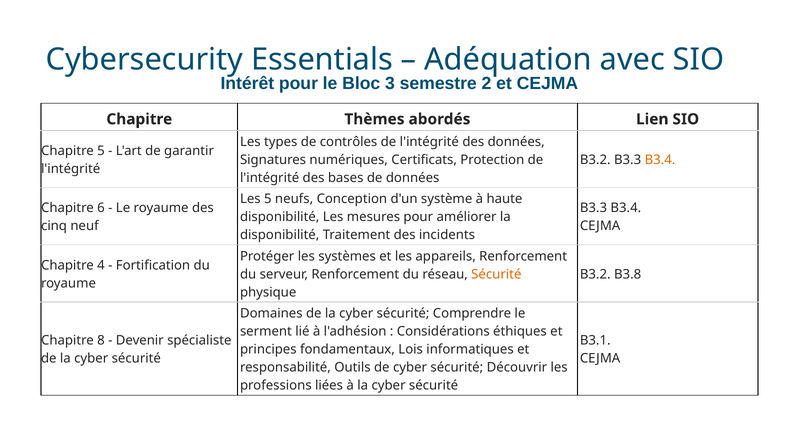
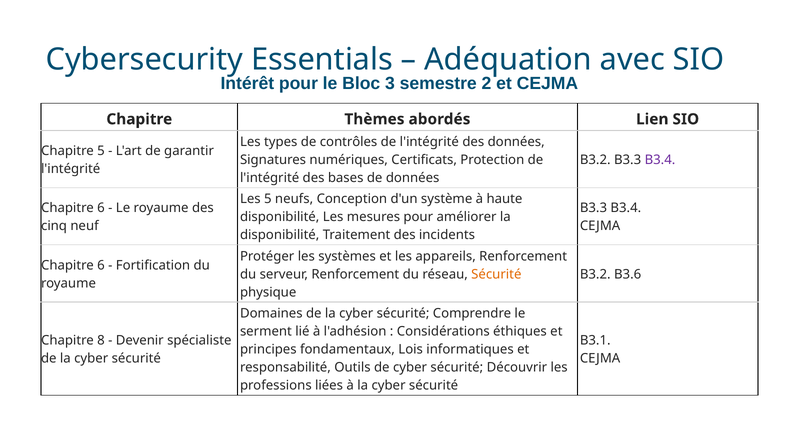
B3.4 colour: orange -> purple (660, 160)
4: 4 -> 6 (101, 265)
B3.8: B3.8 -> B3.6 (628, 274)
